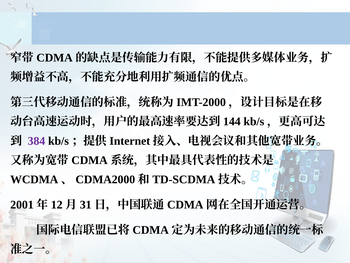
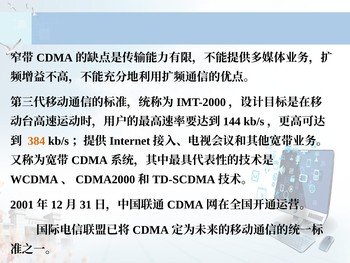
384 colour: purple -> orange (36, 141)
